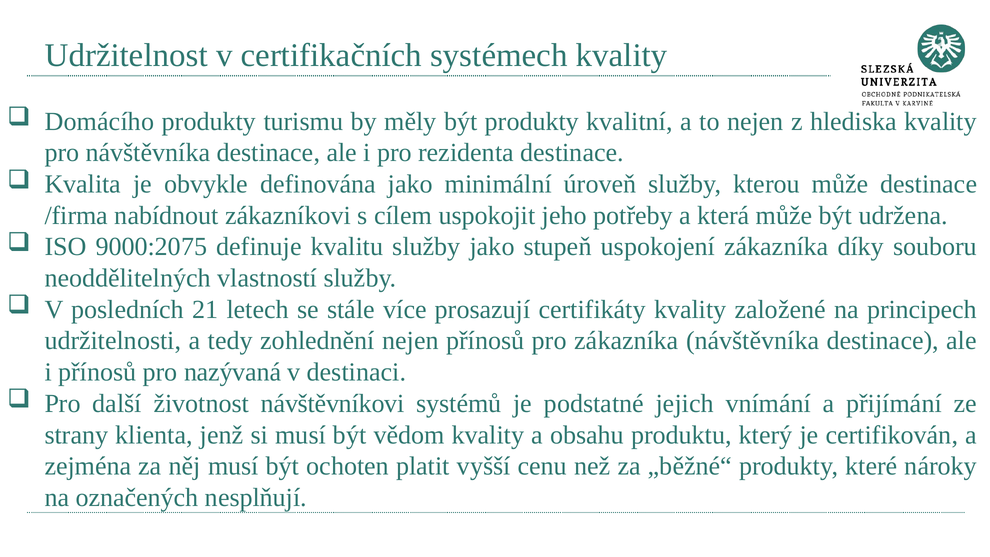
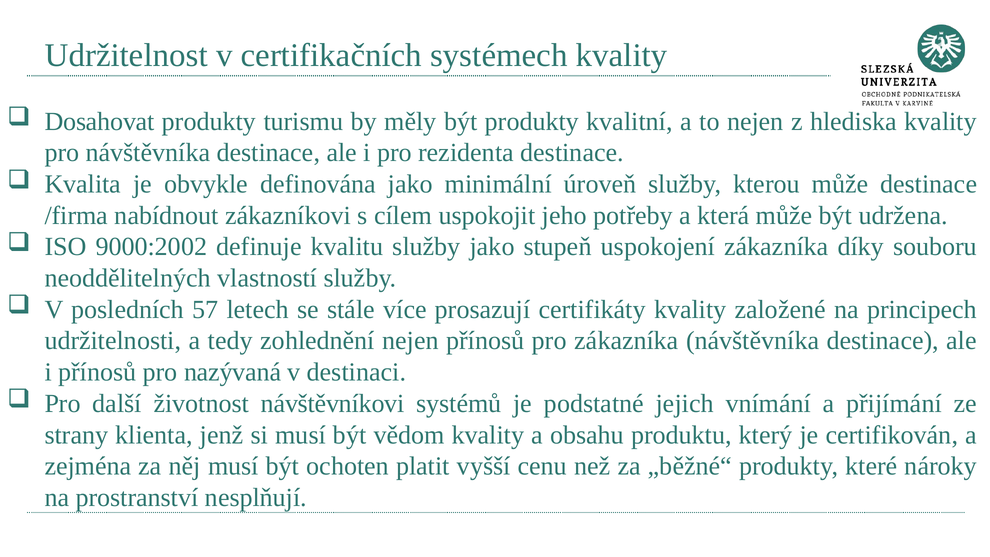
Domácího: Domácího -> Dosahovat (100, 121)
9000:2075: 9000:2075 -> 9000:2002 (151, 247)
21: 21 -> 57 (205, 309)
označených: označených -> prostranství (137, 497)
